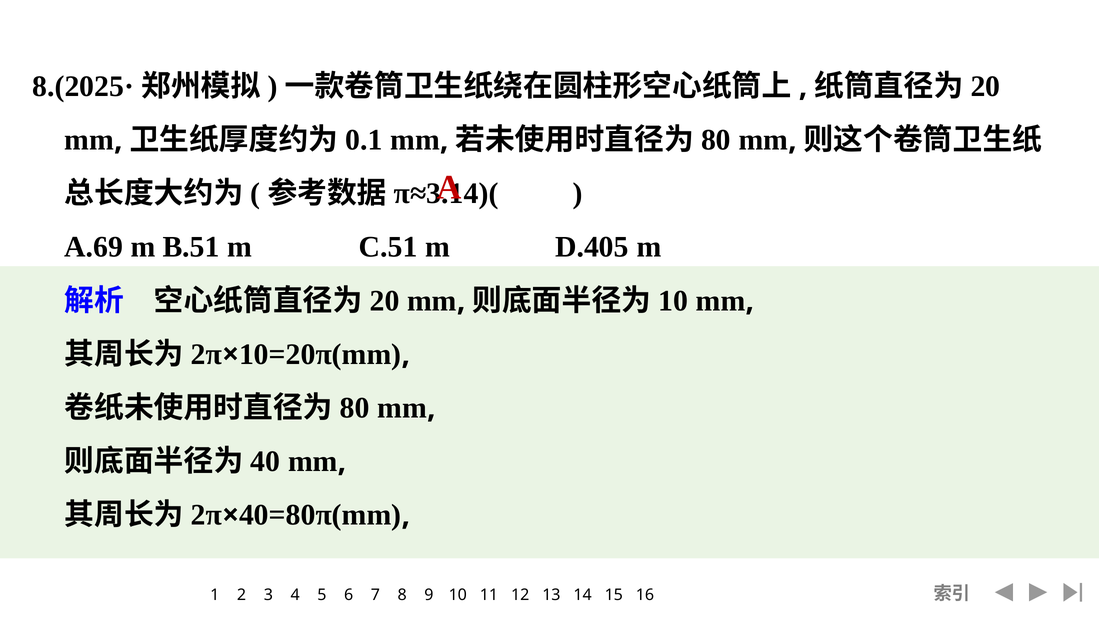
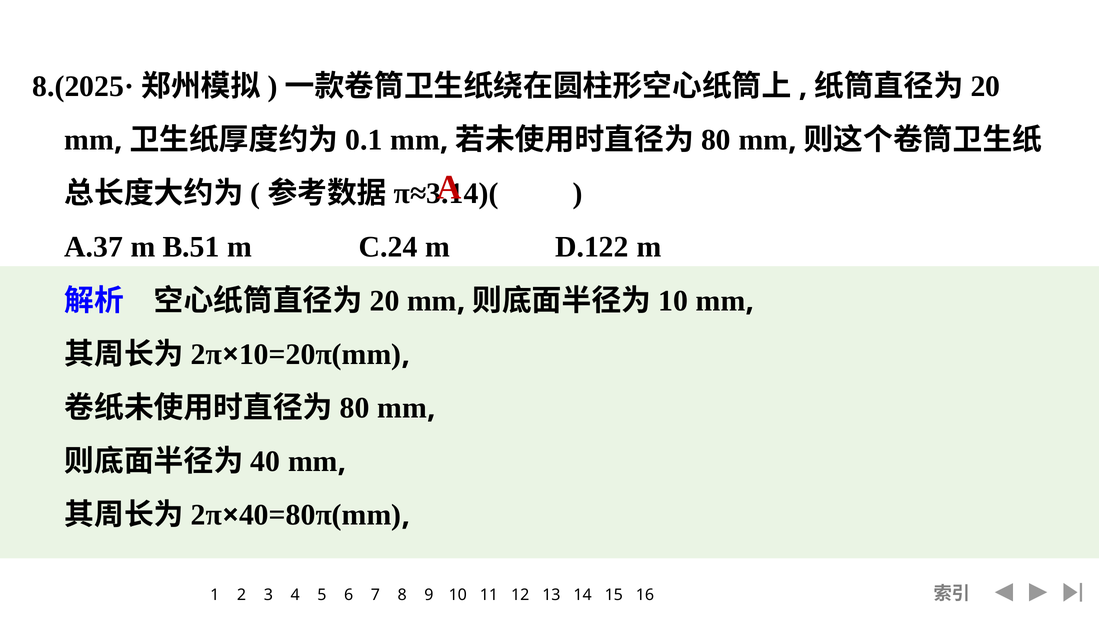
A.69: A.69 -> A.37 (94, 247)
C.51: C.51 -> C.24 (388, 247)
D.405: D.405 -> D.122 (592, 247)
